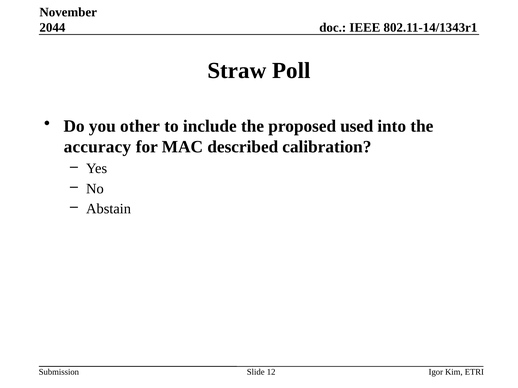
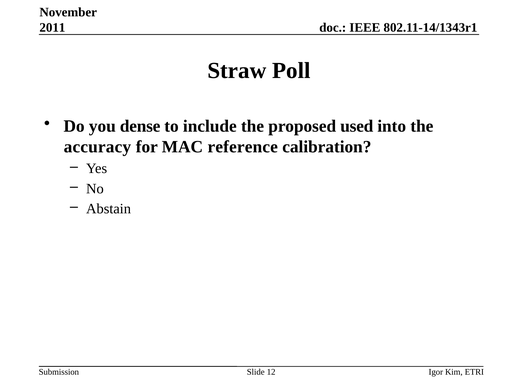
2044: 2044 -> 2011 (52, 28)
other: other -> dense (140, 126)
described: described -> reference (243, 147)
